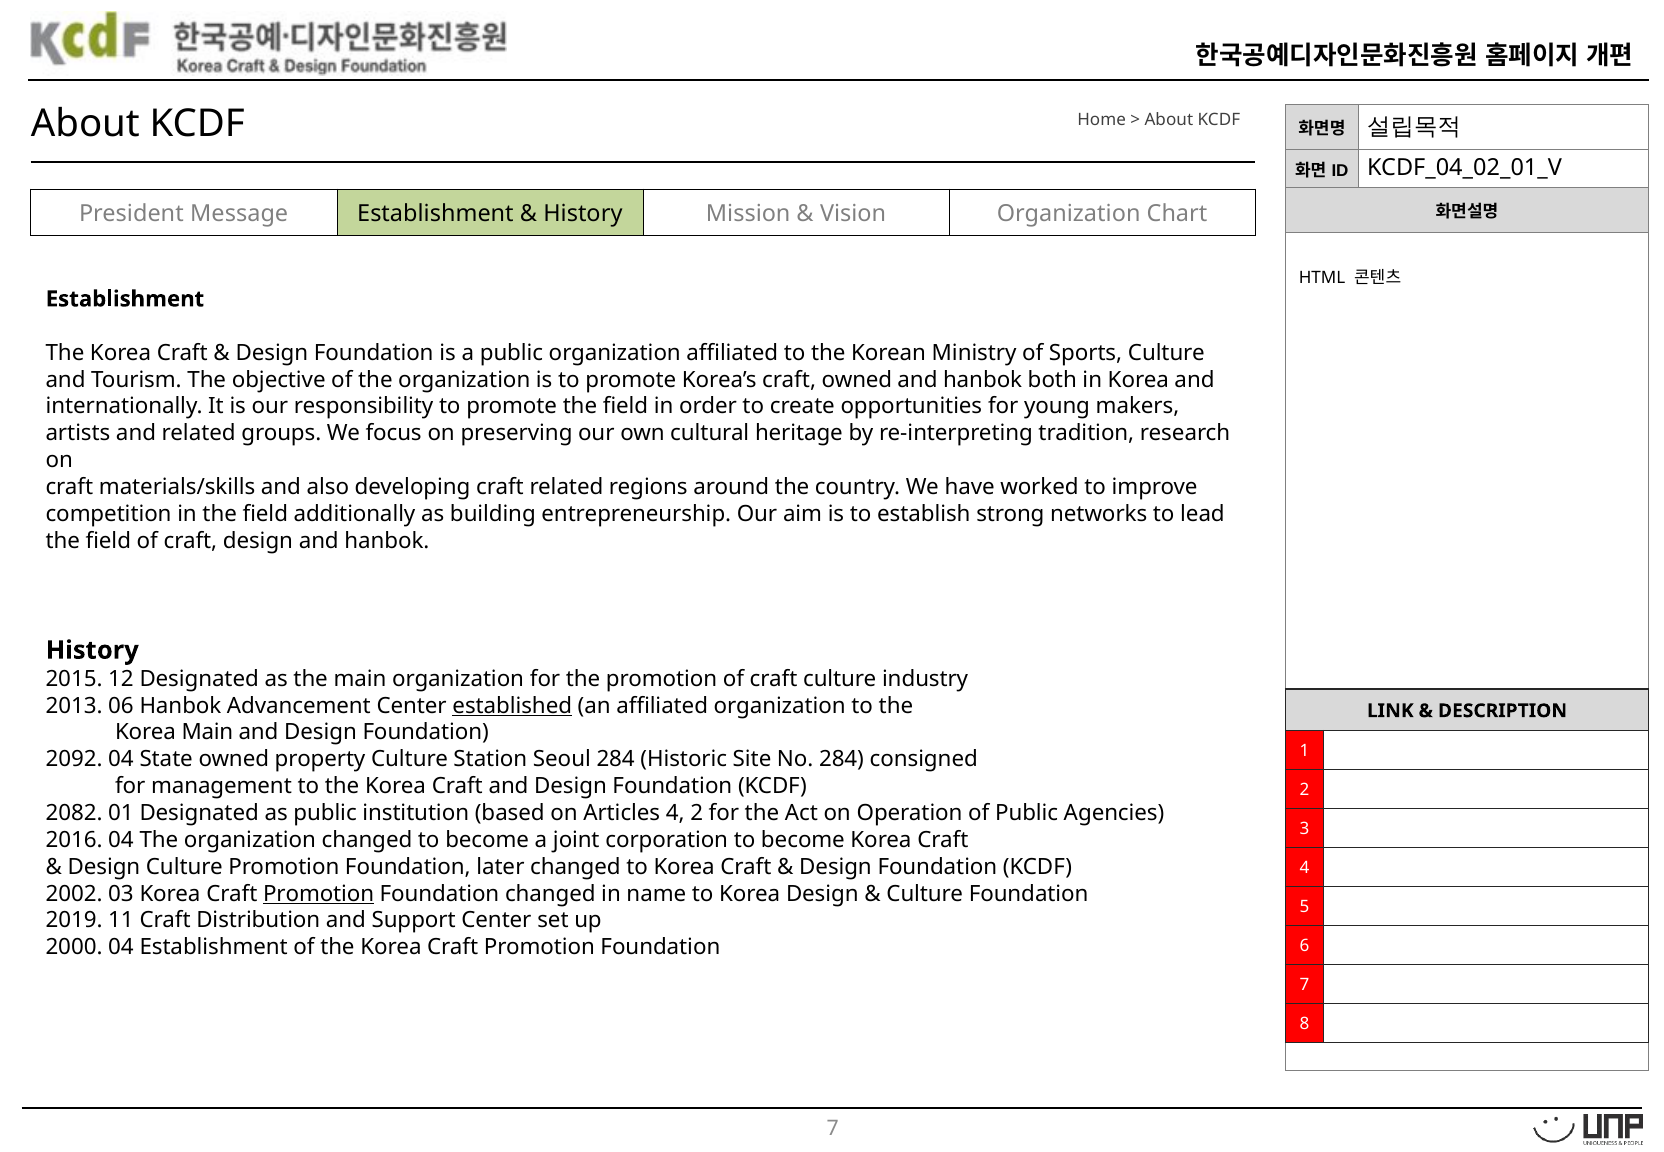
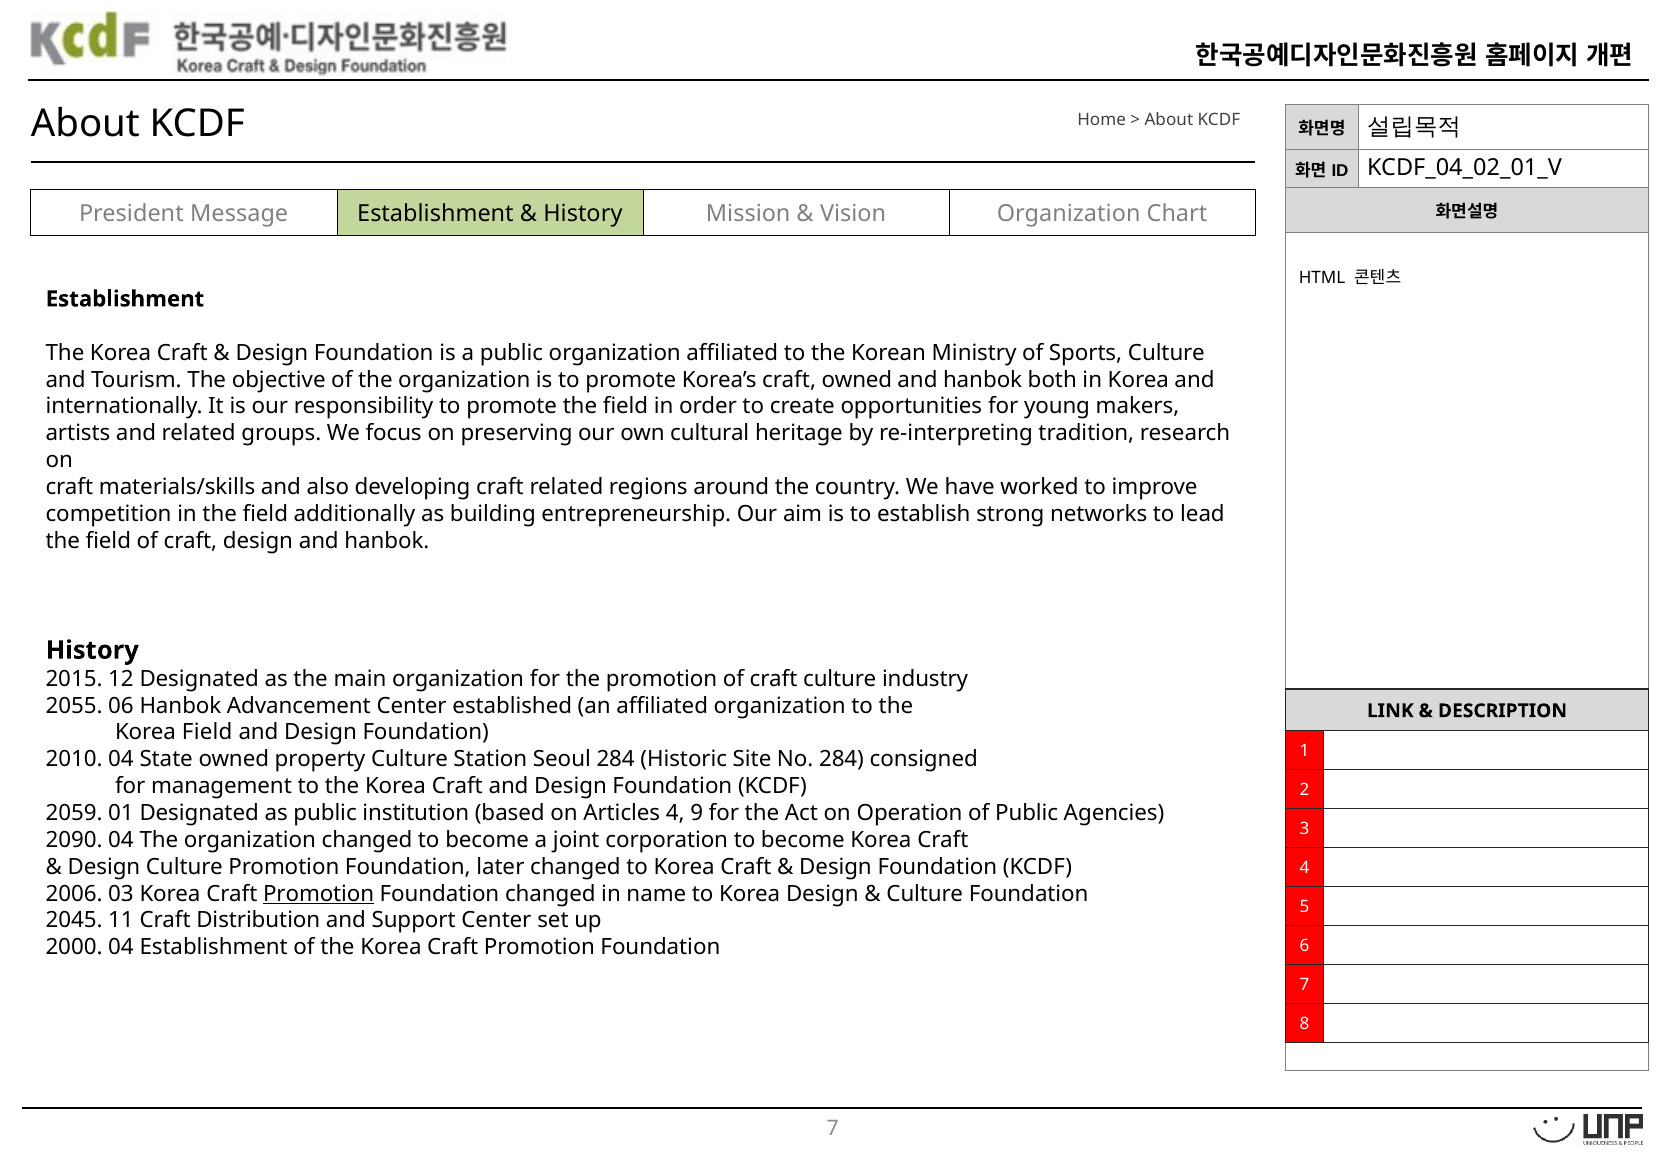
2013: 2013 -> 2055 (74, 706)
established underline: present -> none (512, 706)
Korea Main: Main -> Field (207, 733)
2092: 2092 -> 2010 (74, 759)
2082: 2082 -> 2059 (74, 813)
4 2: 2 -> 9 (697, 813)
2016: 2016 -> 2090 (74, 840)
2002: 2002 -> 2006 (74, 894)
2019: 2019 -> 2045 (74, 920)
